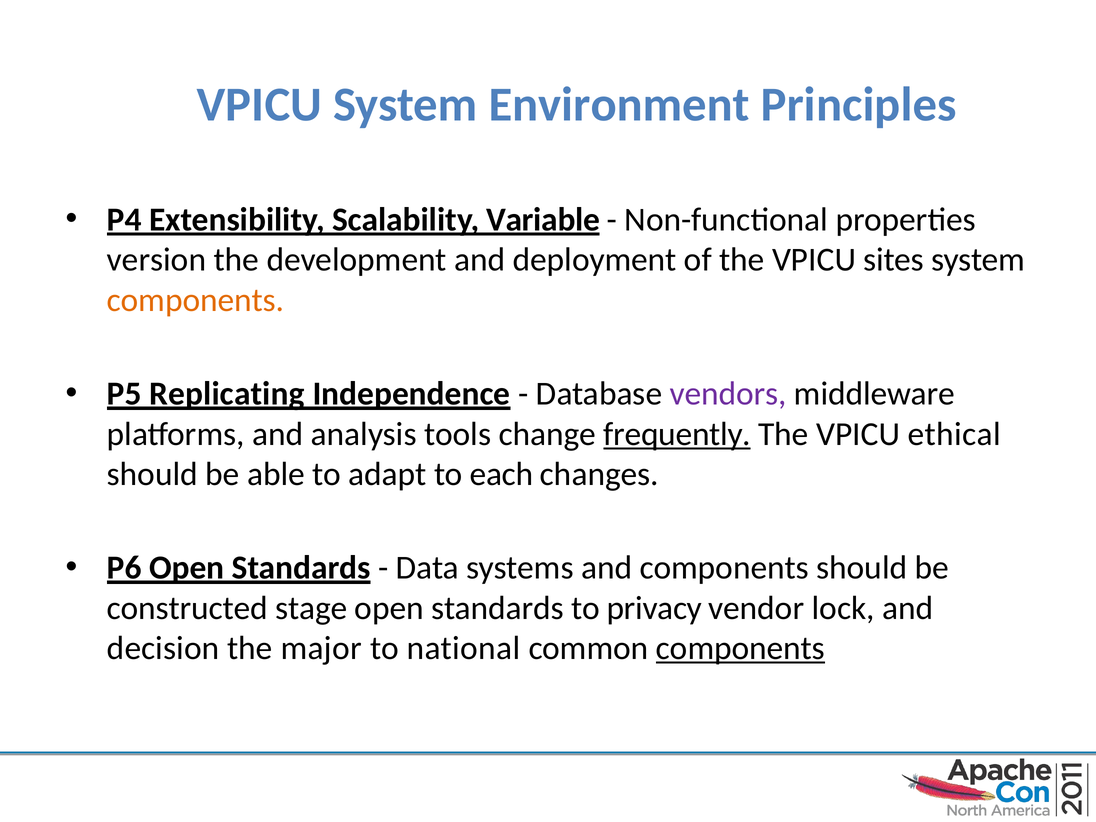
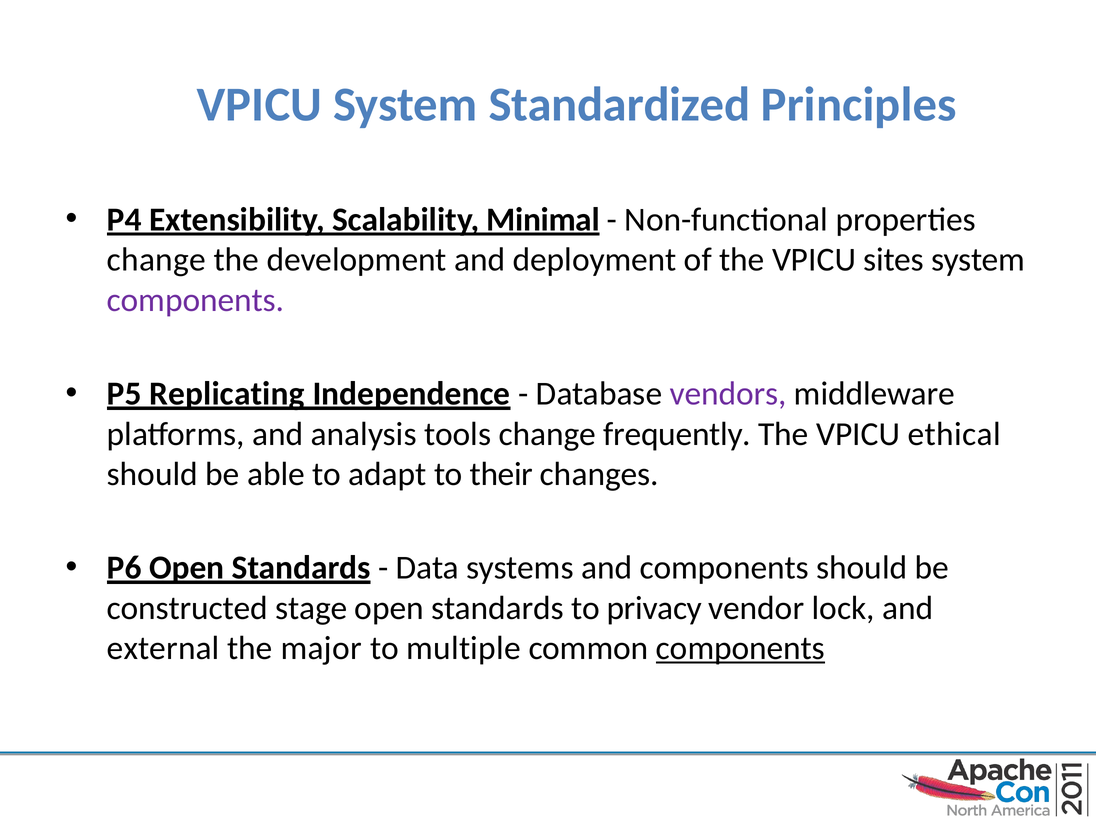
Environment: Environment -> Standardized (619, 105)
Variable: Variable -> Minimal (543, 220)
version: version -> change (156, 260)
components colour: orange -> purple (196, 300)
frequently underline: present -> none (677, 434)
each: each -> their (501, 474)
decision: decision -> external (163, 648)
national: national -> multiple (464, 648)
